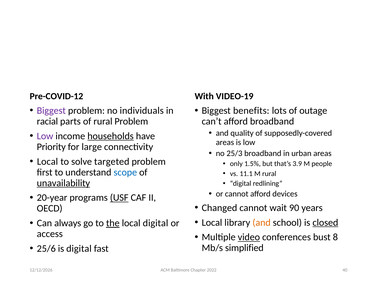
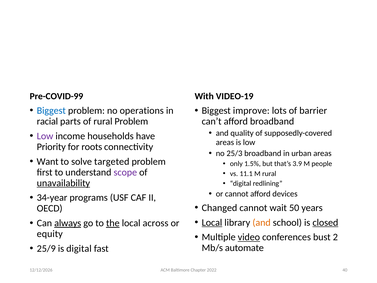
Pre-COVID-12: Pre-COVID-12 -> Pre-COVID-99 (56, 96)
benefits: benefits -> improve (251, 110)
outage: outage -> barrier (313, 110)
Biggest colour: purple -> blue (51, 110)
individuals: individuals -> operations (142, 110)
households underline: present -> none (111, 136)
large: large -> roots (92, 147)
Local: Local -> Want (48, 161)
scope colour: blue -> purple (125, 172)
20-year: 20-year -> 34-year (52, 198)
USF underline: present -> none (119, 198)
90: 90 -> 50 (294, 208)
Local underline: none -> present (212, 222)
always underline: none -> present (68, 223)
local digital: digital -> across (156, 223)
access: access -> equity (50, 234)
8: 8 -> 2 (335, 237)
25/6: 25/6 -> 25/9 (46, 248)
simplified: simplified -> automate (244, 248)
